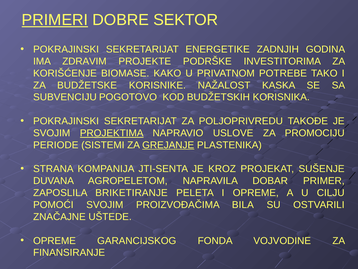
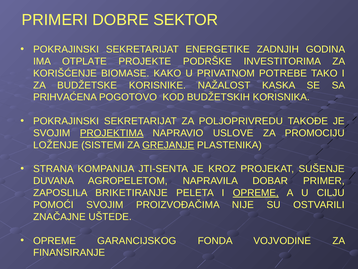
PRIMERI underline: present -> none (55, 20)
ZDRAVIM: ZDRAVIM -> OTPLATE (84, 61)
SUBVENCIJU: SUBVENCIJU -> PRIHVAĆENA (65, 97)
PERIODE: PERIODE -> LOŽENJE (56, 145)
OPREME underline: none -> present (256, 193)
BILA: BILA -> NIJE (243, 204)
